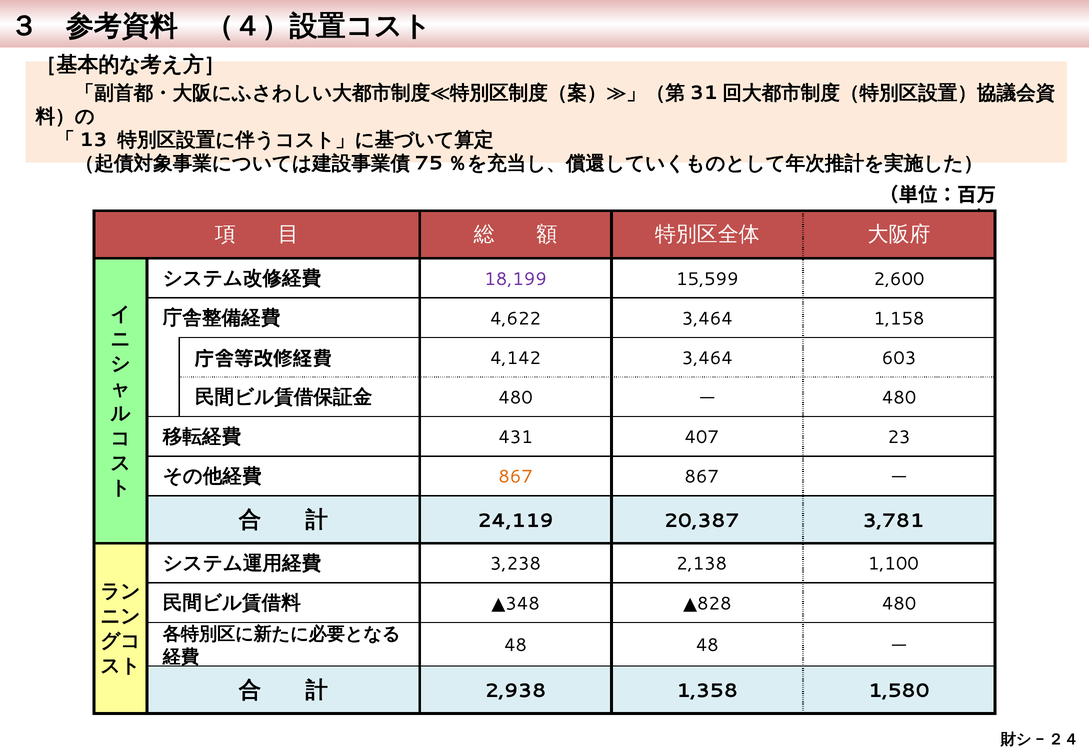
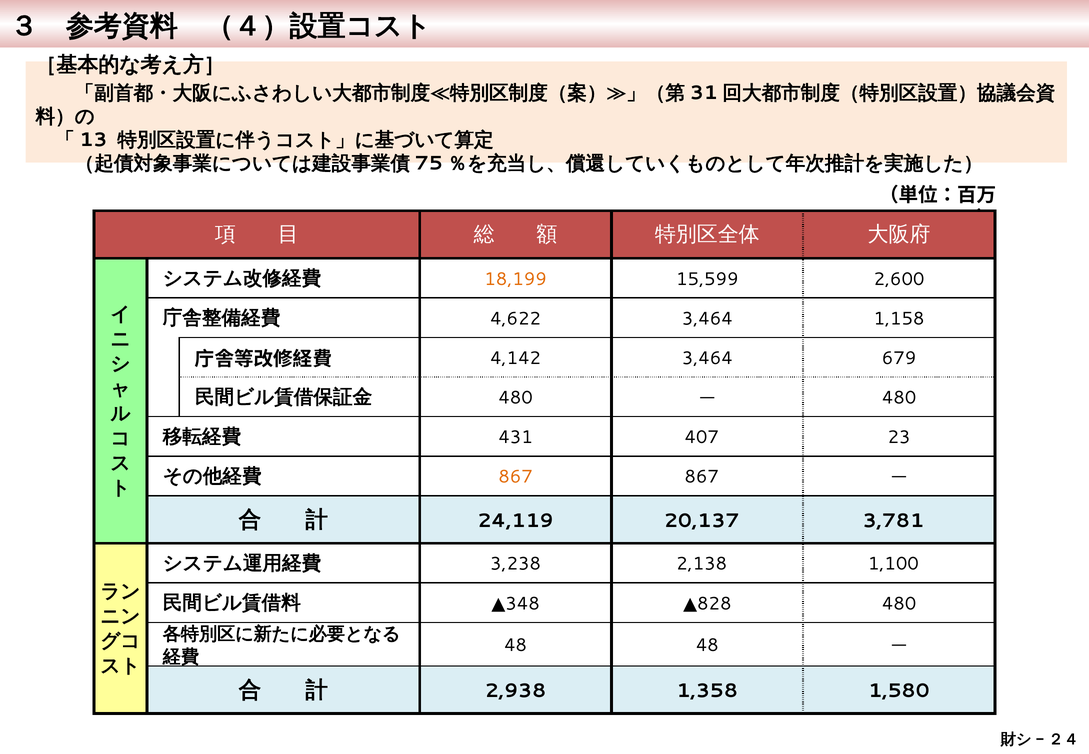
18,199 colour: purple -> orange (516, 279)
603: 603 -> 679 (899, 358)
20,387: 20,387 -> 20,137 (702, 520)
